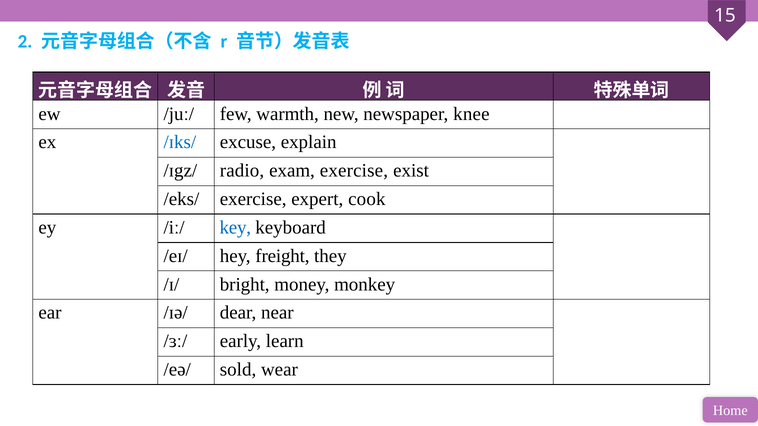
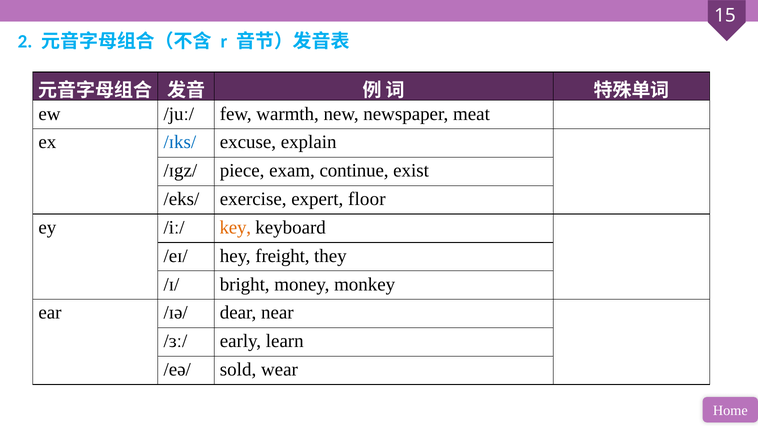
knee: knee -> meat (471, 114)
radio: radio -> piece (242, 171)
exam exercise: exercise -> continue (354, 171)
cook: cook -> floor (367, 199)
key colour: blue -> orange (235, 228)
